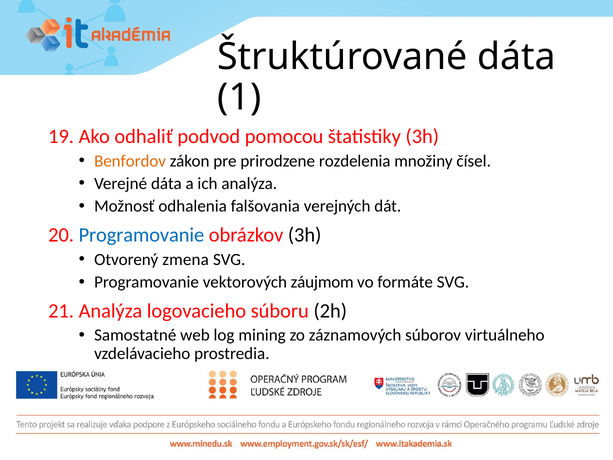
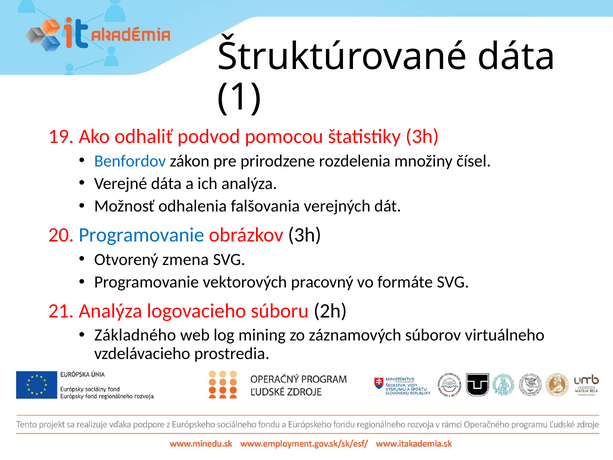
Benfordov colour: orange -> blue (130, 161)
záujmom: záujmom -> pracovný (322, 282)
Samostatné: Samostatné -> Základného (135, 335)
